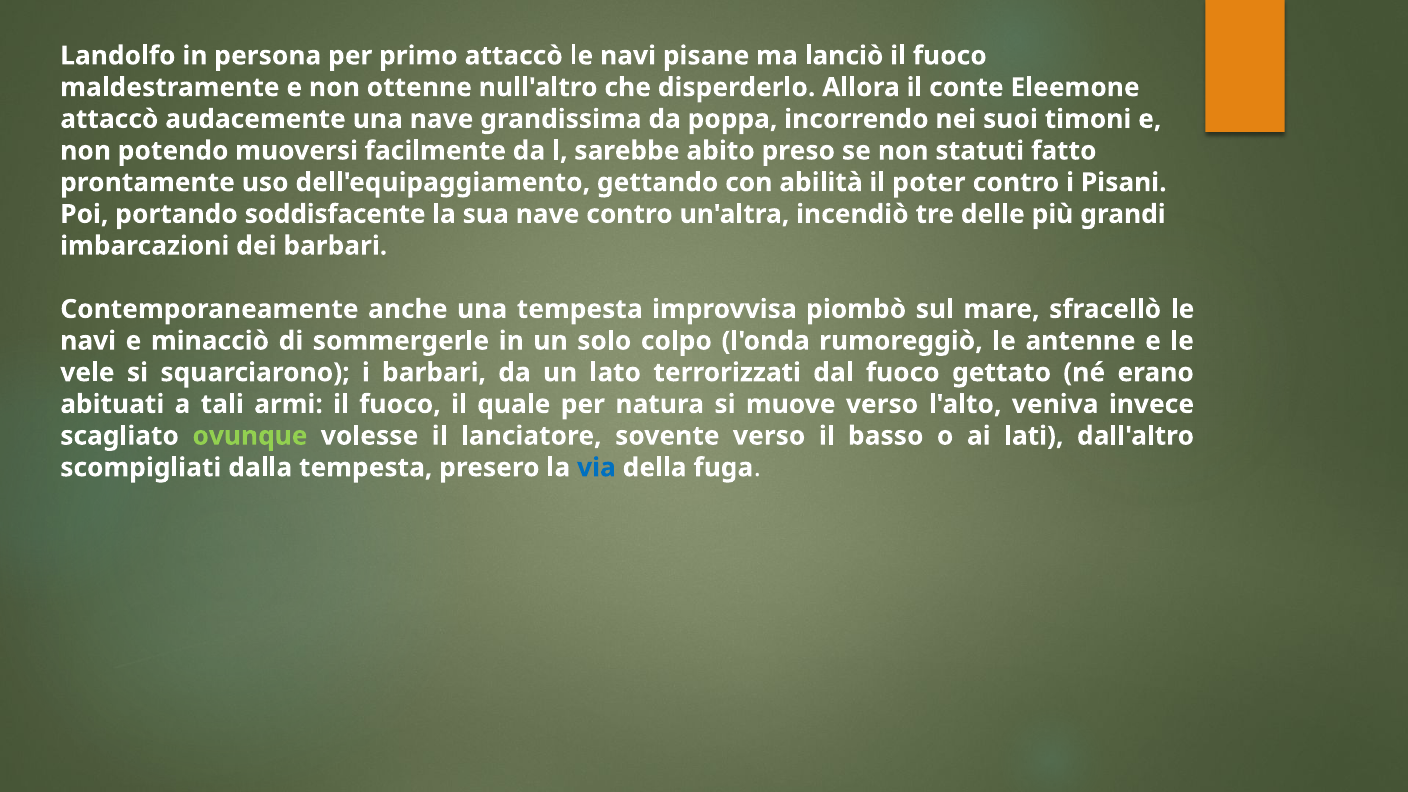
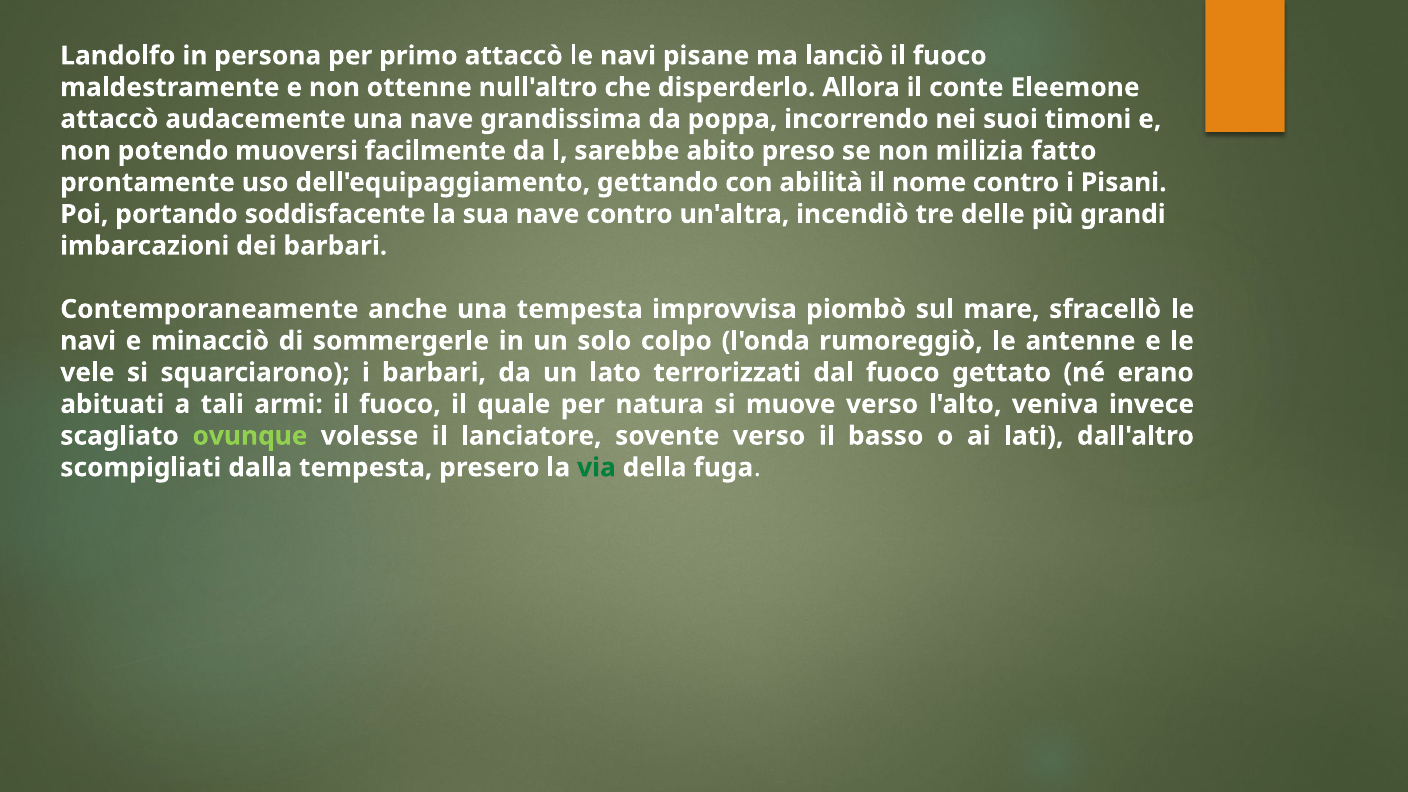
statuti: statuti -> milizia (980, 151)
poter: poter -> nome (929, 182)
via colour: blue -> green (596, 468)
